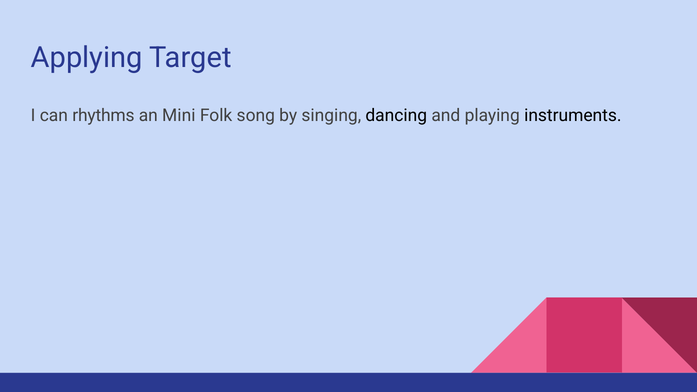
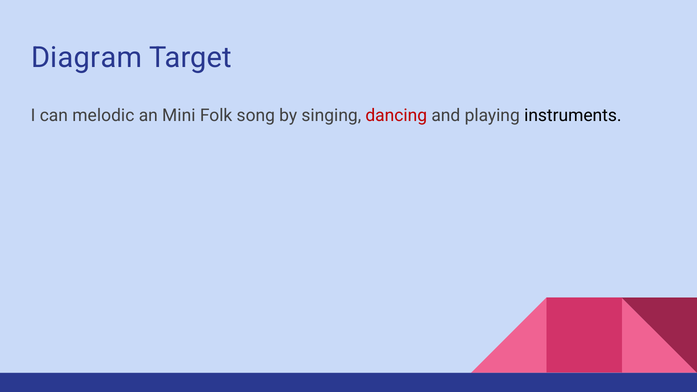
Applying: Applying -> Diagram (87, 58)
rhythms: rhythms -> melodic (103, 116)
dancing colour: black -> red (396, 116)
